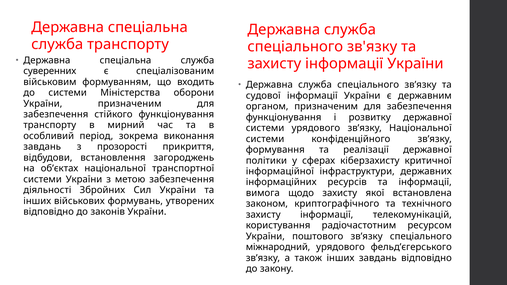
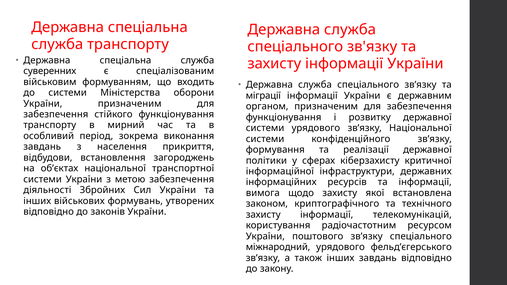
судової: судової -> міграції (263, 96)
прозорості: прозорості -> населення (122, 147)
